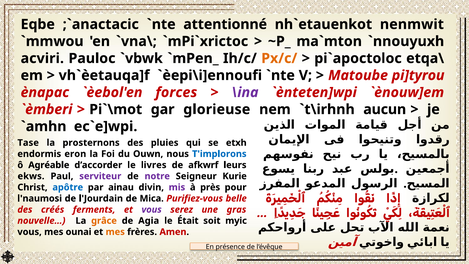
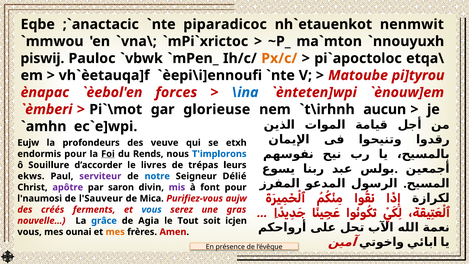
attentionné: attentionné -> piparadicoc (225, 24)
acviri: acviri -> piswij (42, 58)
\ina colour: purple -> blue (245, 92)
Tase: Tase -> Eujw (28, 143)
prosternons: prosternons -> profondeurs (91, 143)
pluies: pluies -> veuve (165, 143)
endormis eron: eron -> pour (75, 154)
Foi underline: none -> present (108, 154)
Ouwn: Ouwn -> Rends (148, 154)
Agréable: Agréable -> Souillure (49, 165)
afkwrf: afkwrf -> trépas (203, 165)
notre colour: purple -> blue (157, 176)
Kurie: Kurie -> Délié (235, 176)
apôtre colour: blue -> purple (68, 187)
ainau: ainau -> saron (121, 187)
près: près -> font (210, 187)
l'Jourdain: l'Jourdain -> l'Sauveur (101, 198)
belle: belle -> aujw (236, 198)
vous colour: purple -> blue (152, 209)
grâce colour: orange -> blue (104, 221)
Était: Était -> Tout (188, 221)
myic: myic -> icjen (236, 221)
